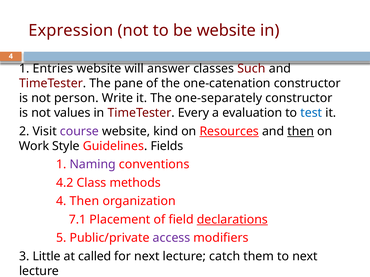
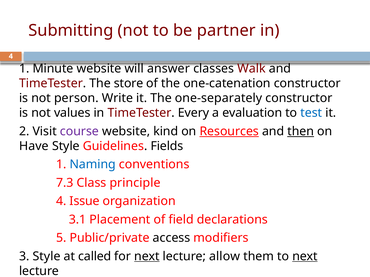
Expression: Expression -> Submitting (71, 30)
be website: website -> partner (226, 30)
Entries: Entries -> Minute (53, 69)
Such: Such -> Walk (251, 69)
pane: pane -> store (129, 83)
Work: Work -> Have (34, 146)
Naming colour: purple -> blue (93, 165)
4.2: 4.2 -> 7.3 (65, 183)
methods: methods -> principle (135, 183)
4 Then: Then -> Issue (85, 201)
7.1: 7.1 -> 3.1 (78, 220)
declarations underline: present -> none (232, 220)
access colour: purple -> black (172, 238)
3 Little: Little -> Style (47, 257)
next underline: none -> present (147, 257)
catch: catch -> allow (225, 257)
next underline: none -> present (305, 257)
